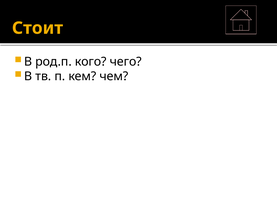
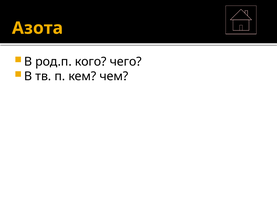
Стоит: Стоит -> Азота (37, 28)
